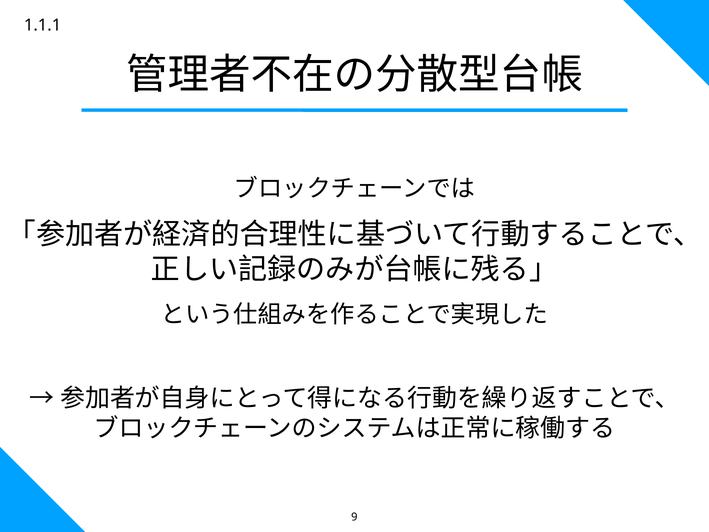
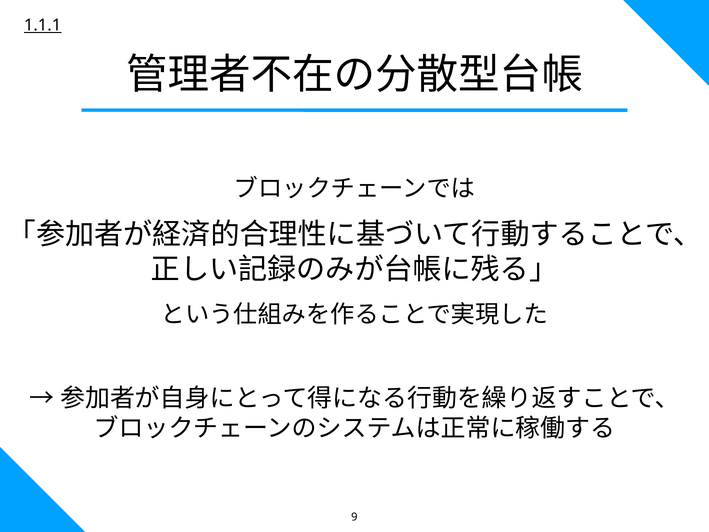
1.1.1 underline: none -> present (43, 25)
